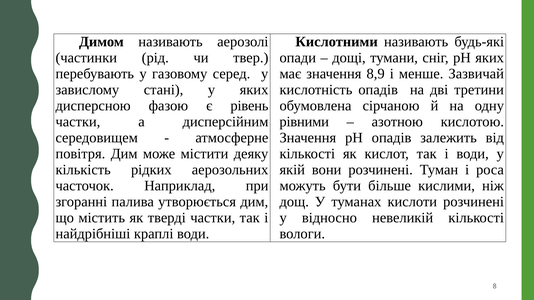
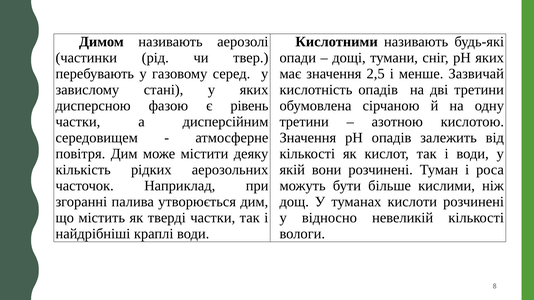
8,9: 8,9 -> 2,5 (376, 74)
рівними: рівними -> третини (304, 122)
